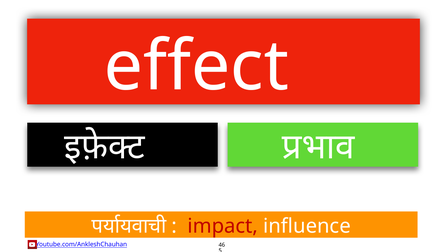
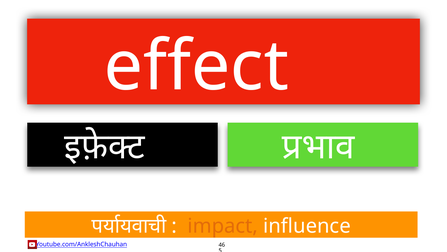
impact colour: red -> orange (223, 225)
